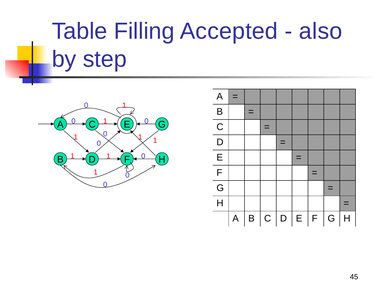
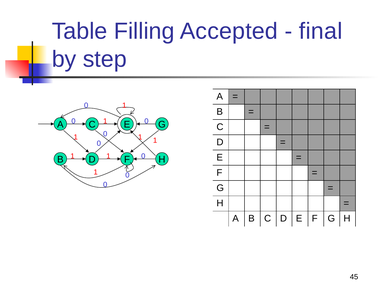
also: also -> final (321, 31)
